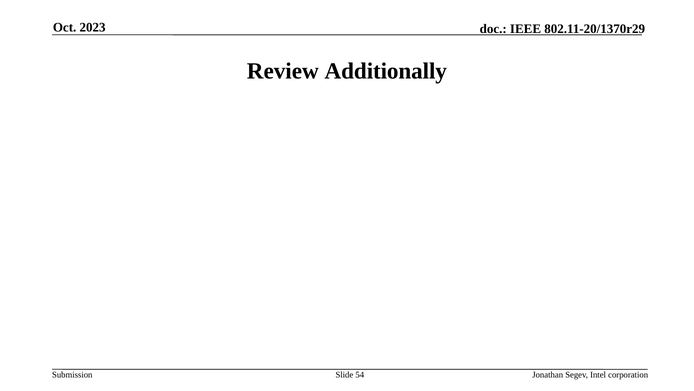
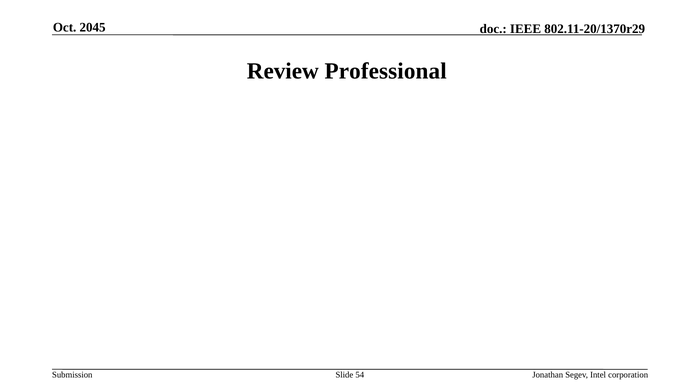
2023: 2023 -> 2045 (93, 28)
Additionally: Additionally -> Professional (386, 71)
